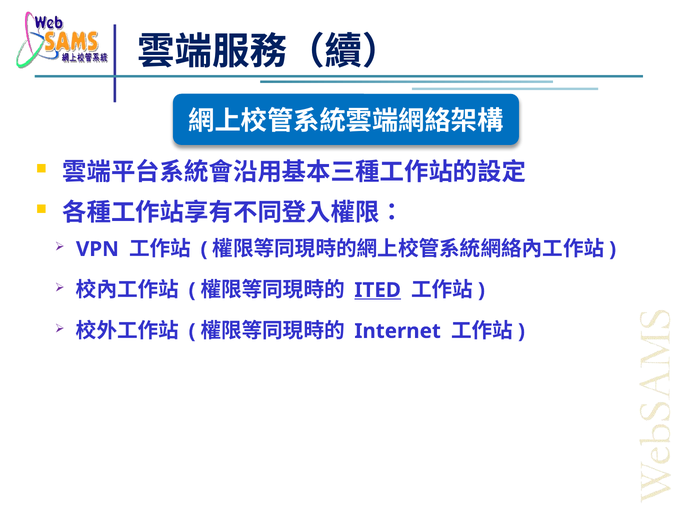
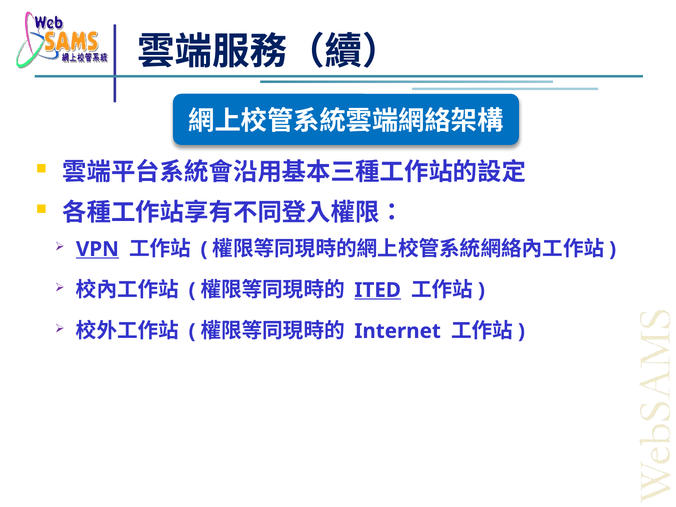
VPN underline: none -> present (97, 249)
